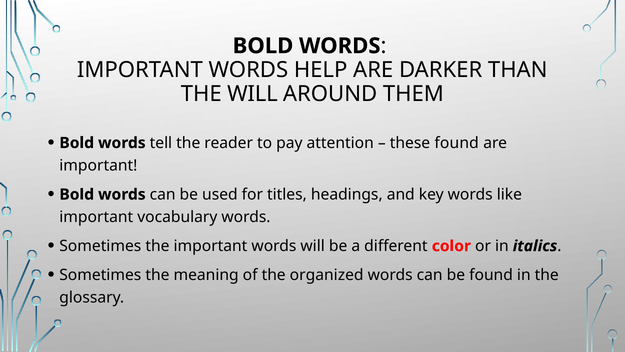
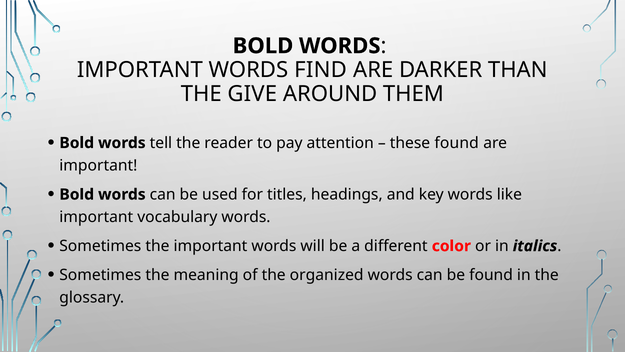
HELP: HELP -> FIND (321, 70)
THE WILL: WILL -> GIVE (252, 94)
